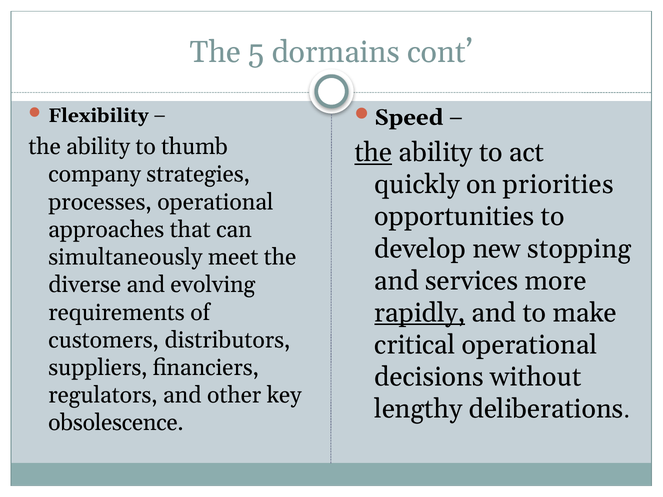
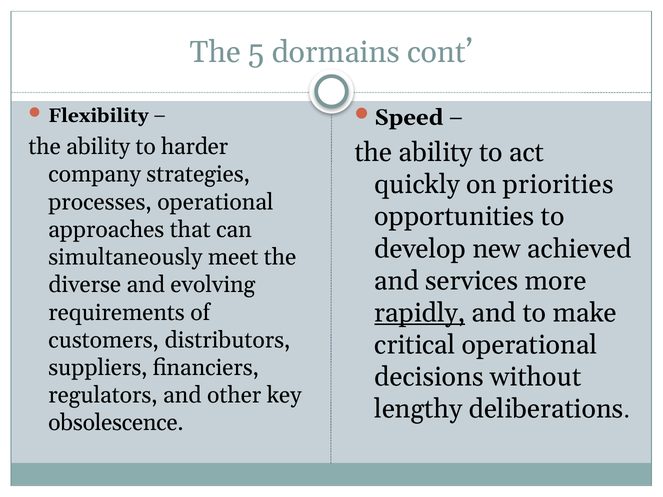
thumb: thumb -> harder (195, 147)
the underline: present -> none (373, 153)
stopping: stopping -> achieved (579, 249)
